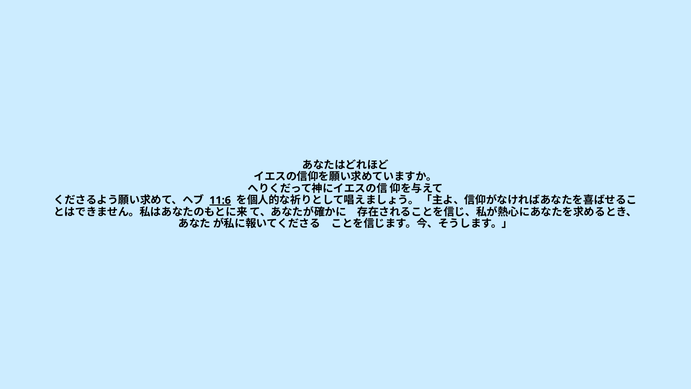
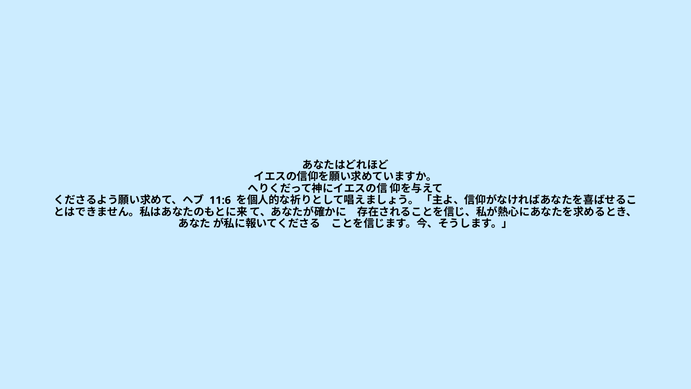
11:6 underline: present -> none (220, 200)
